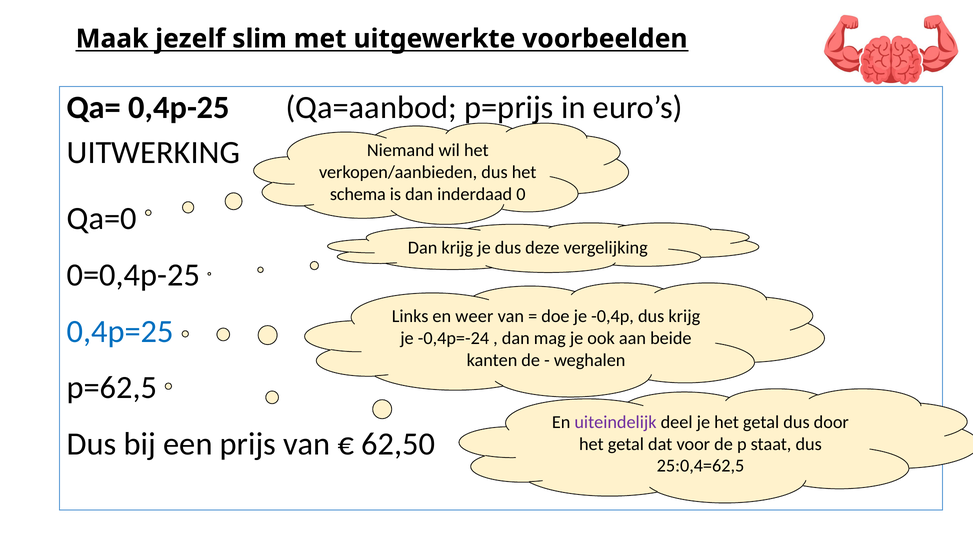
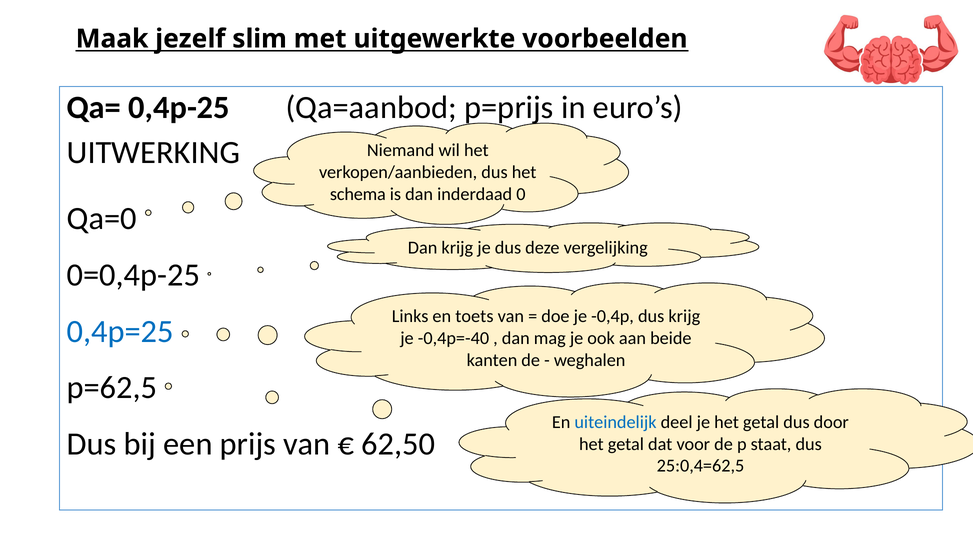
weer: weer -> toets (474, 316)
-0,4p=-24: -0,4p=-24 -> -0,4p=-40 (453, 338)
uiteindelijk colour: purple -> blue (615, 422)
